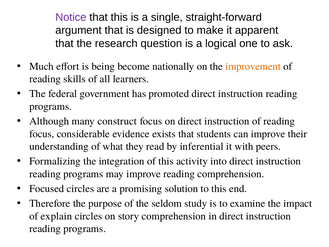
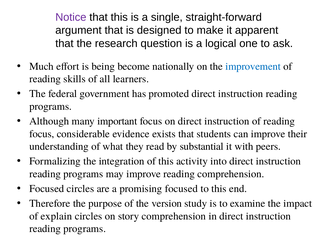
improvement colour: orange -> blue (253, 66)
construct: construct -> important (117, 121)
inferential: inferential -> substantial (202, 146)
promising solution: solution -> focused (181, 188)
seldom: seldom -> version (167, 203)
